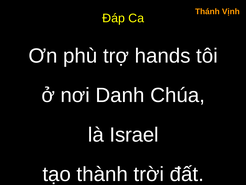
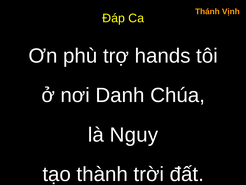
Israel: Israel -> Nguy (134, 134)
